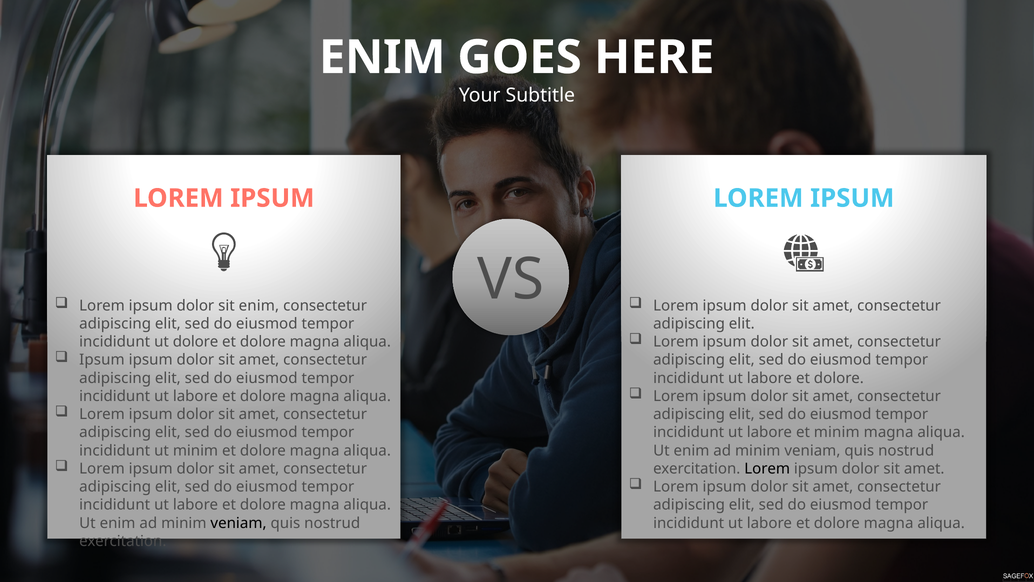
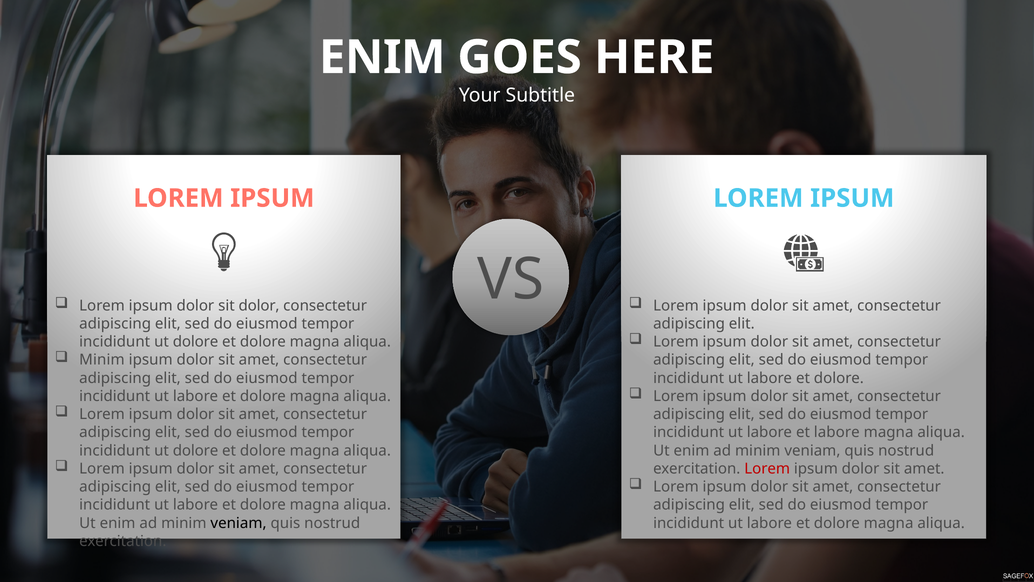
sit enim: enim -> dolor (259, 305)
Ipsum: Ipsum -> Minim (102, 360)
et minim: minim -> labore (837, 432)
minim: minim -> dolore (196, 450)
Lorem colour: black -> red (767, 468)
